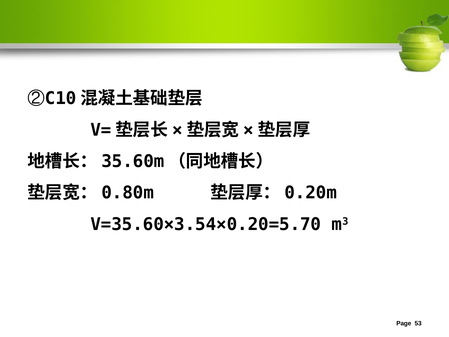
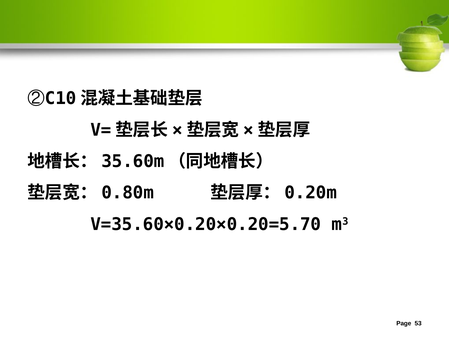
V=35.60×3.54×0.20=5.70: V=35.60×3.54×0.20=5.70 -> V=35.60×0.20×0.20=5.70 (206, 224)
